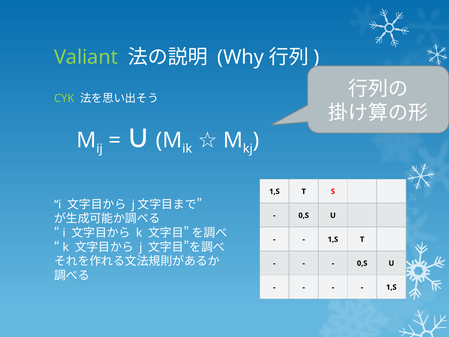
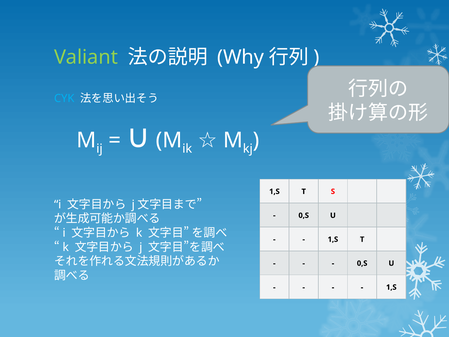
CYK colour: light green -> light blue (64, 99)
